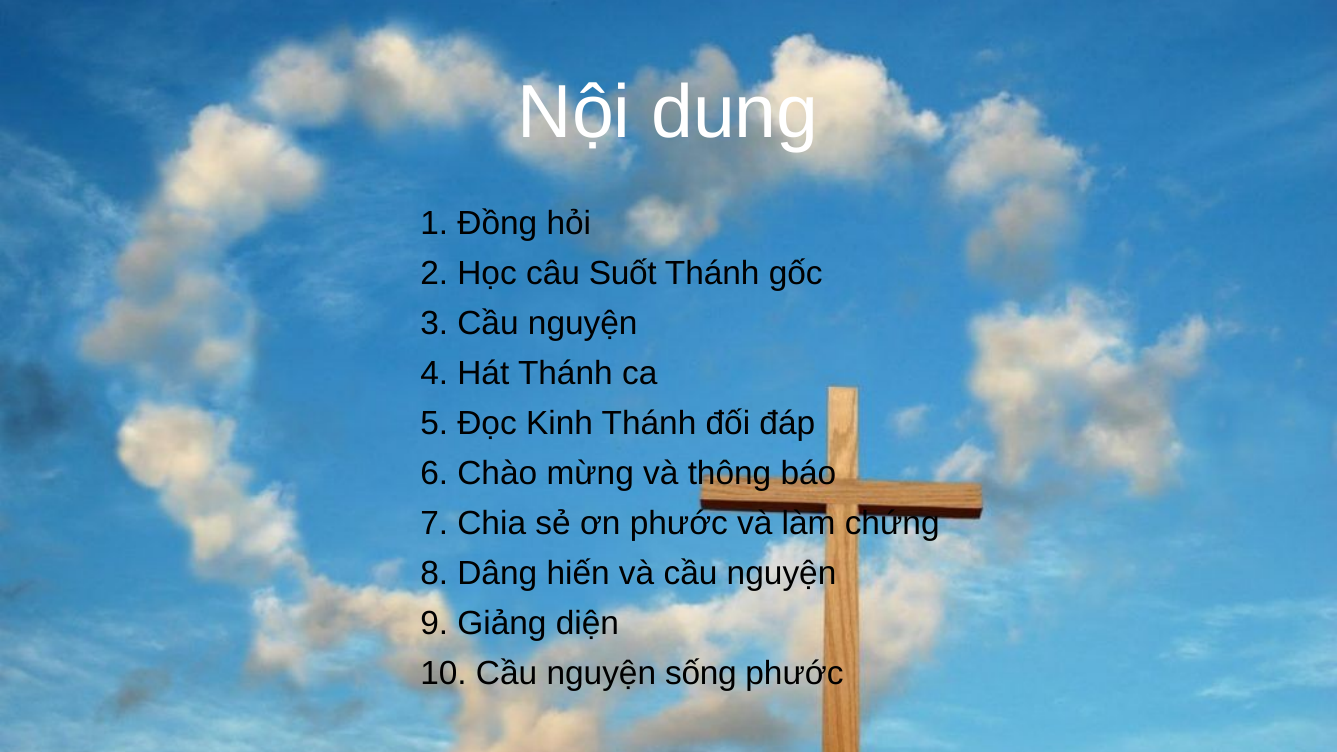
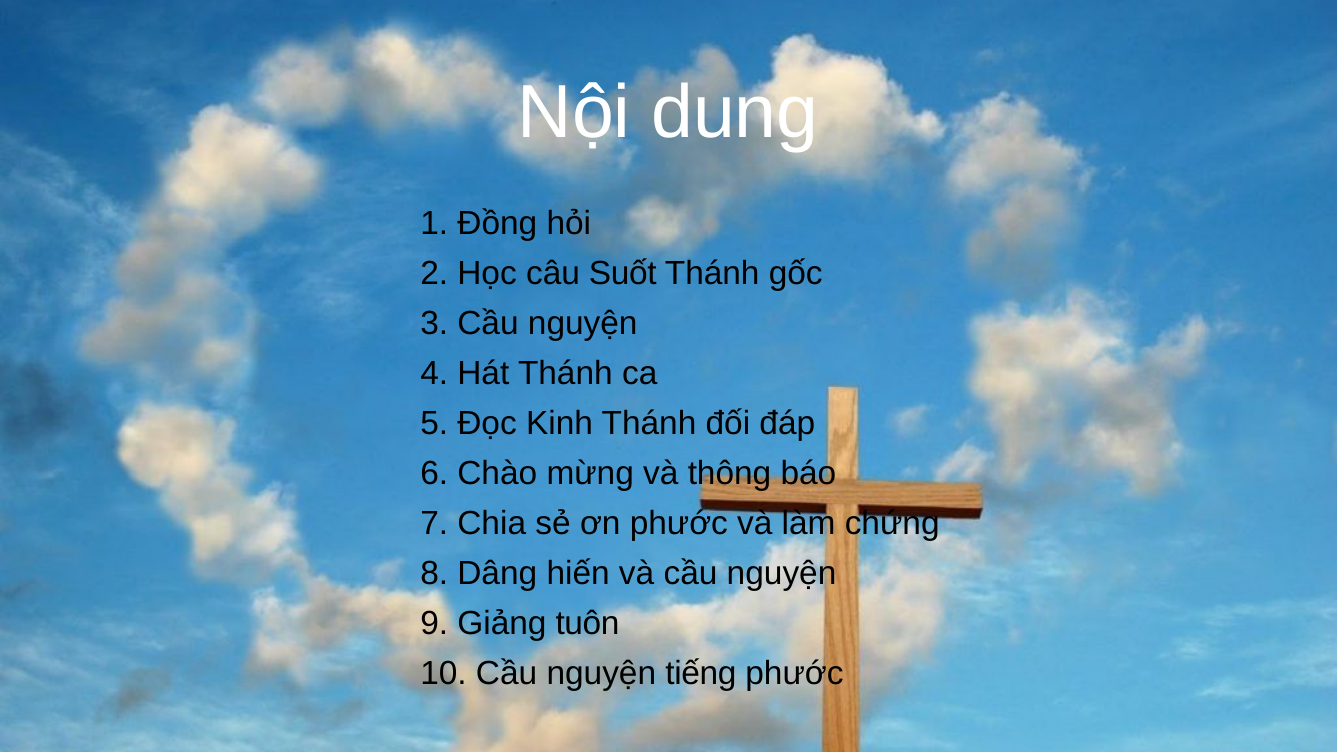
diện: diện -> tuôn (588, 623)
sống: sống -> tiếng (701, 673)
